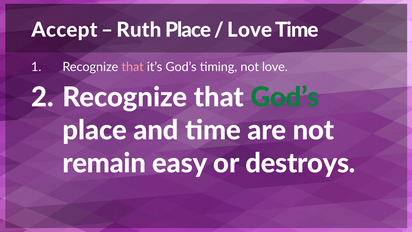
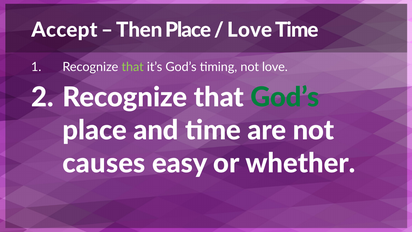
Ruth: Ruth -> Then (139, 30)
that colour: pink -> light green (133, 67)
remain: remain -> causes (104, 163)
destroys: destroys -> whether (300, 163)
